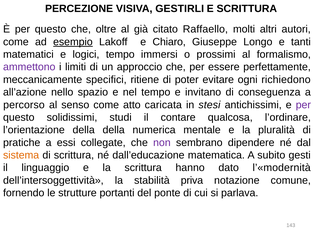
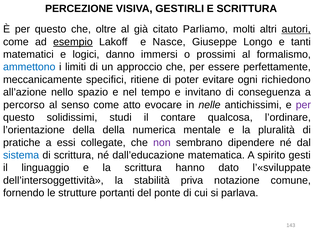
Raffaello: Raffaello -> Parliamo (205, 29)
autori underline: none -> present (296, 29)
Chiaro: Chiaro -> Nasce (169, 42)
logici tempo: tempo -> danno (120, 54)
ammettono colour: purple -> blue (29, 67)
caricata: caricata -> evocare (163, 105)
stesi: stesi -> nelle (210, 105)
sistema colour: orange -> blue (21, 155)
subito: subito -> spirito (271, 155)
l’«modernità: l’«modernità -> l’«sviluppate (282, 167)
